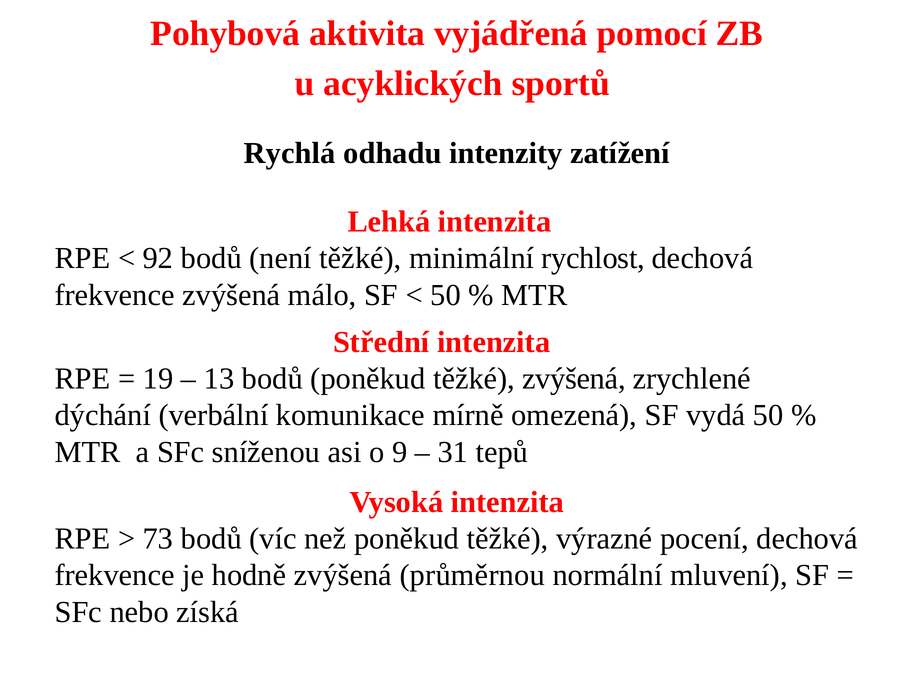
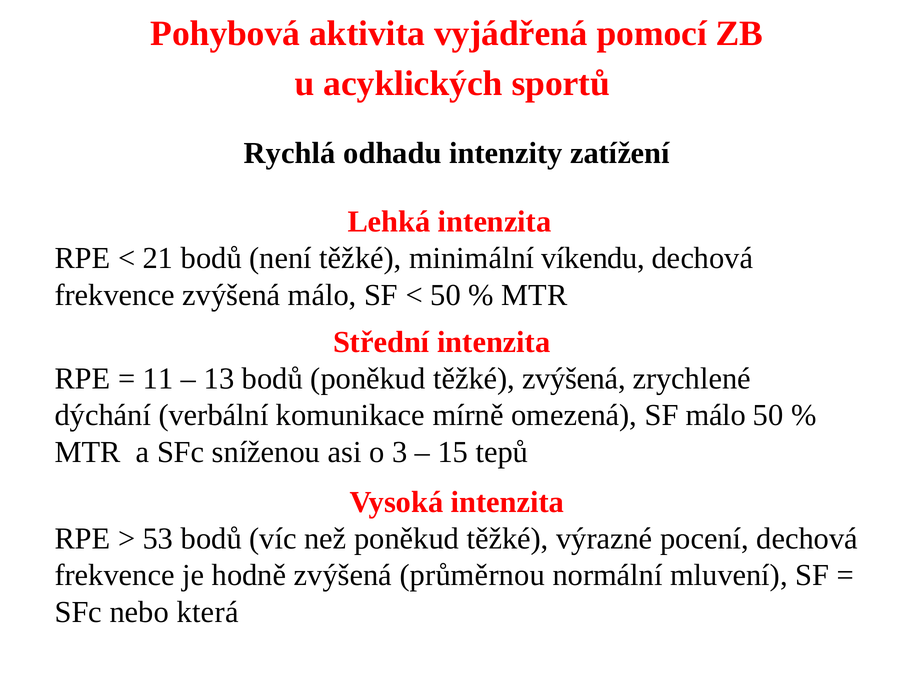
92: 92 -> 21 (158, 258)
rychlost: rychlost -> víkendu (593, 258)
19: 19 -> 11 (158, 379)
SF vydá: vydá -> málo (716, 415)
9: 9 -> 3 (400, 452)
31: 31 -> 15 (453, 452)
73: 73 -> 53 (158, 538)
získá: získá -> která (208, 612)
